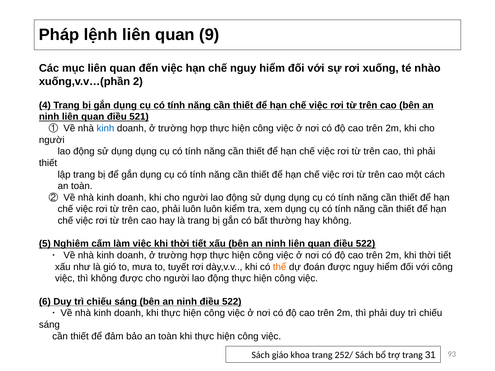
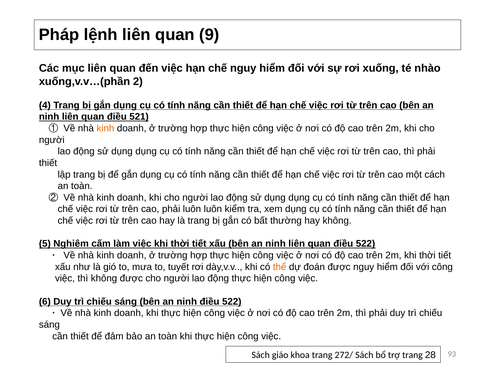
kinh colour: blue -> orange (105, 128)
252/: 252/ -> 272/ (344, 355)
31: 31 -> 28 (430, 355)
